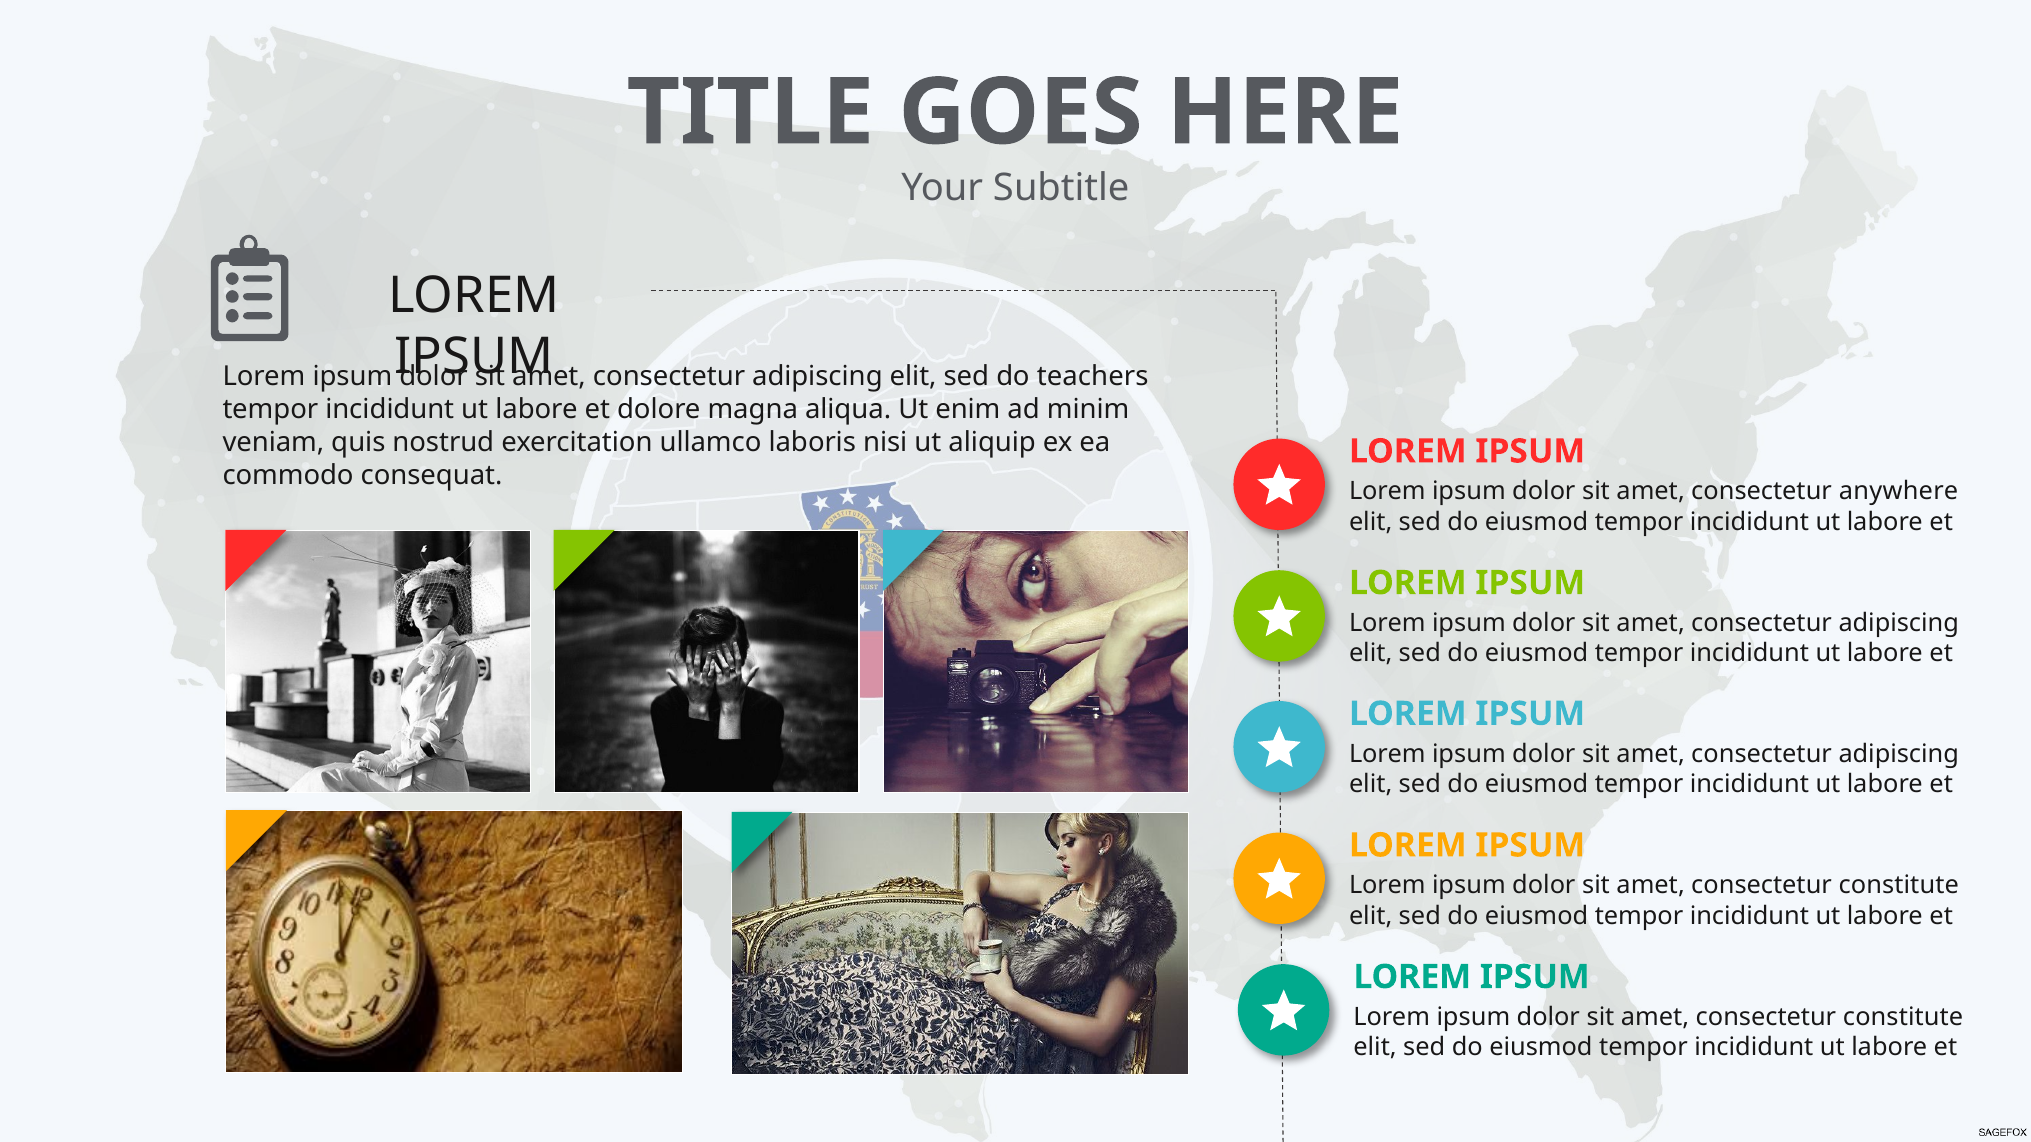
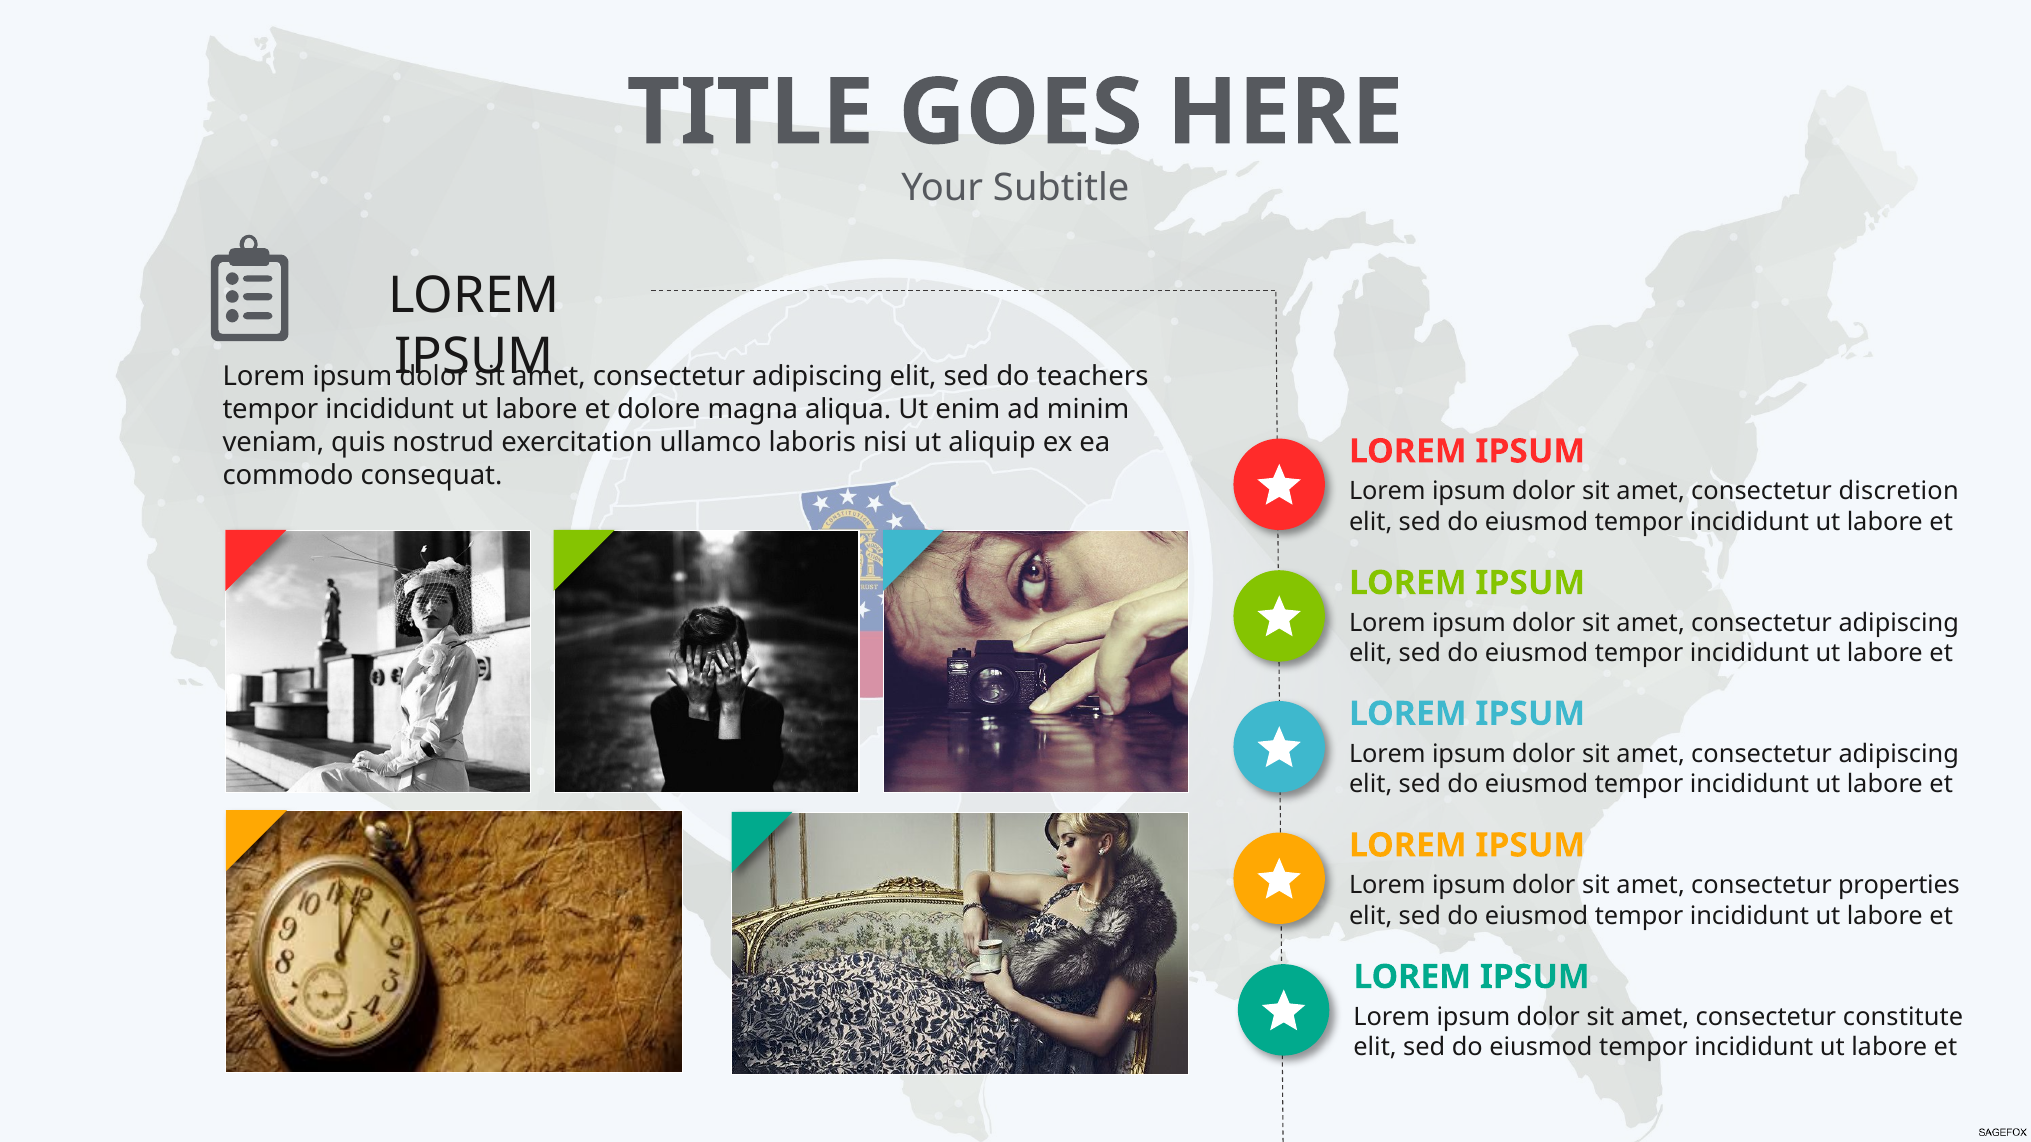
anywhere: anywhere -> discretion (1899, 492)
constitute: constitute -> properties (1899, 886)
